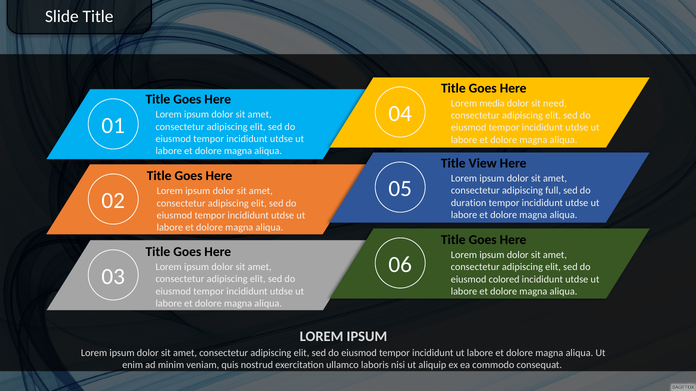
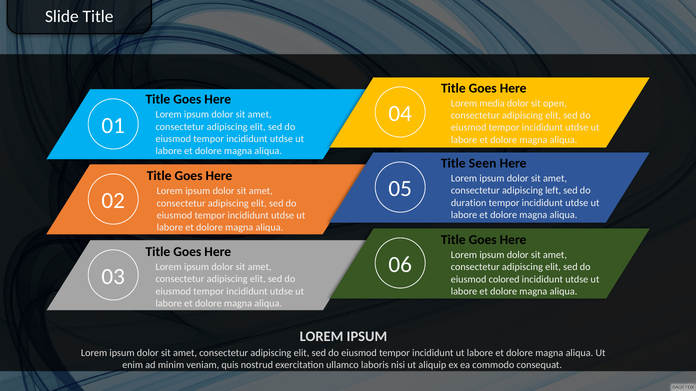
need: need -> open (555, 103)
View: View -> Seen (483, 164)
full: full -> left (553, 191)
